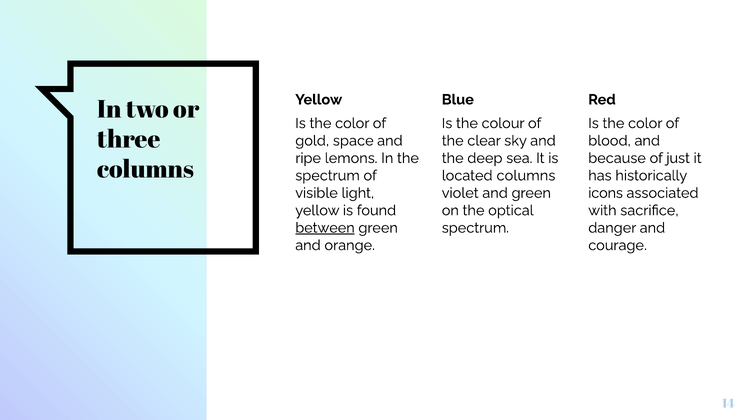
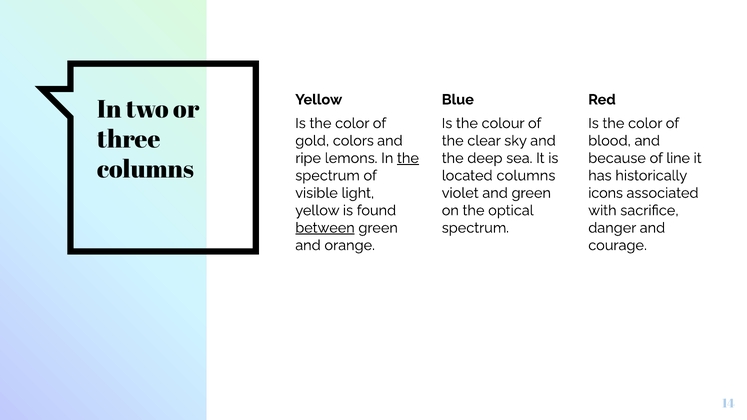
space: space -> colors (353, 141)
the underline: none -> present (408, 158)
just: just -> line (678, 158)
